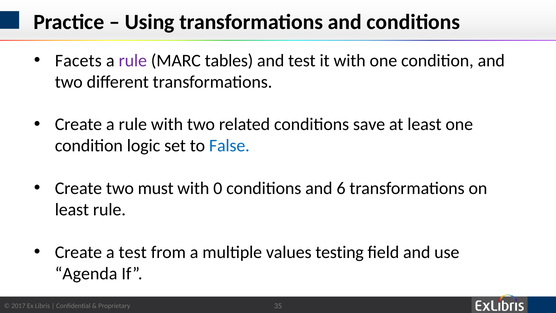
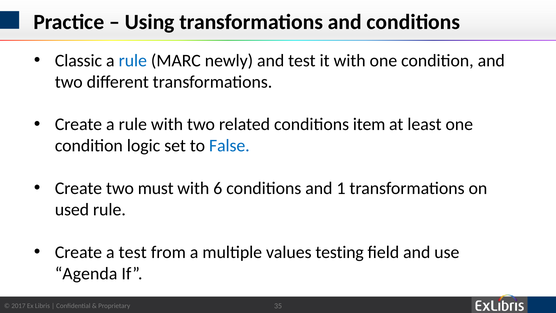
Facets: Facets -> Classic (78, 60)
rule colour: purple -> blue (133, 60)
tables: tables -> newly (229, 60)
save: save -> item (369, 124)
0: 0 -> 6 (218, 188)
6: 6 -> 1 (341, 188)
least: least -> used (72, 210)
